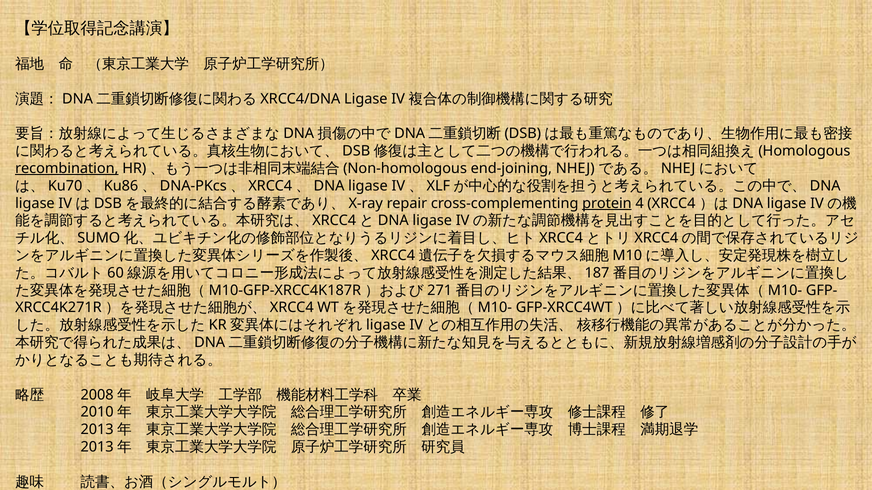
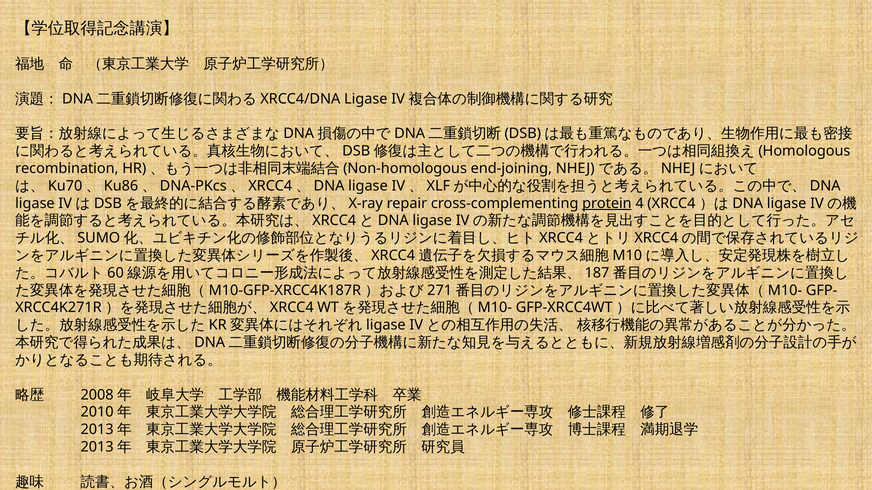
recombination underline: present -> none (67, 169)
